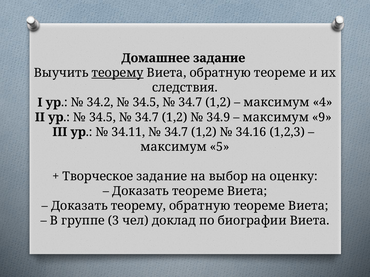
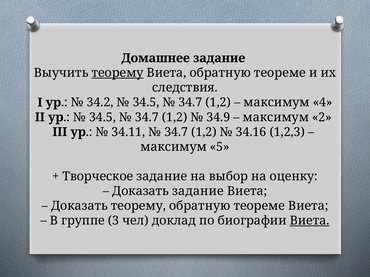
9: 9 -> 2 (322, 117)
Доказать теореме: теореме -> задание (198, 191)
Виета underline: none -> present (310, 221)
